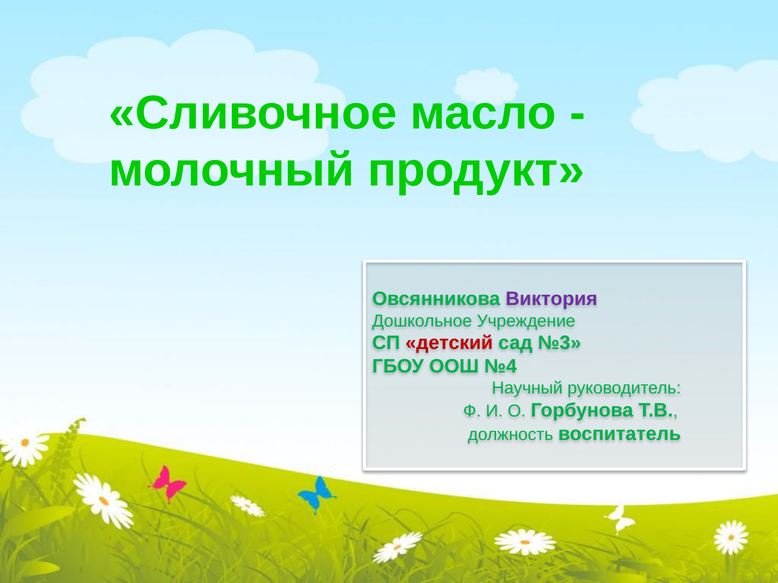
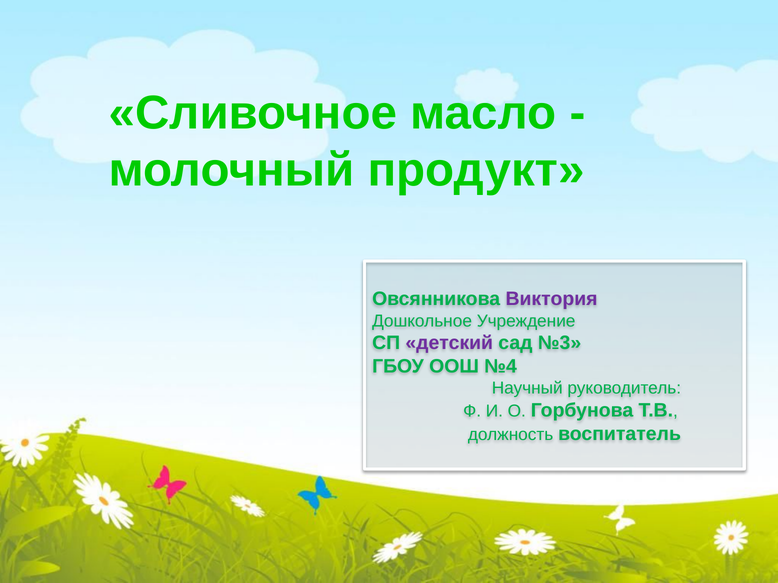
детский colour: red -> purple (449, 343)
